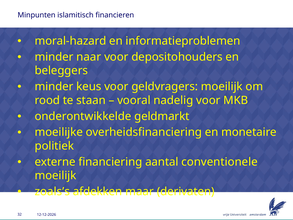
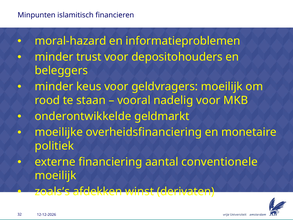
naar: naar -> trust (89, 57)
maar: maar -> winst (140, 191)
